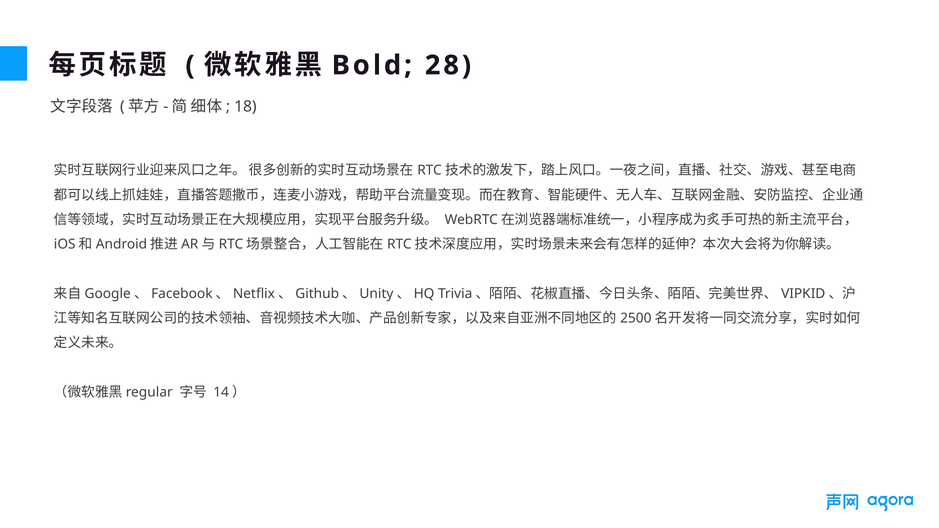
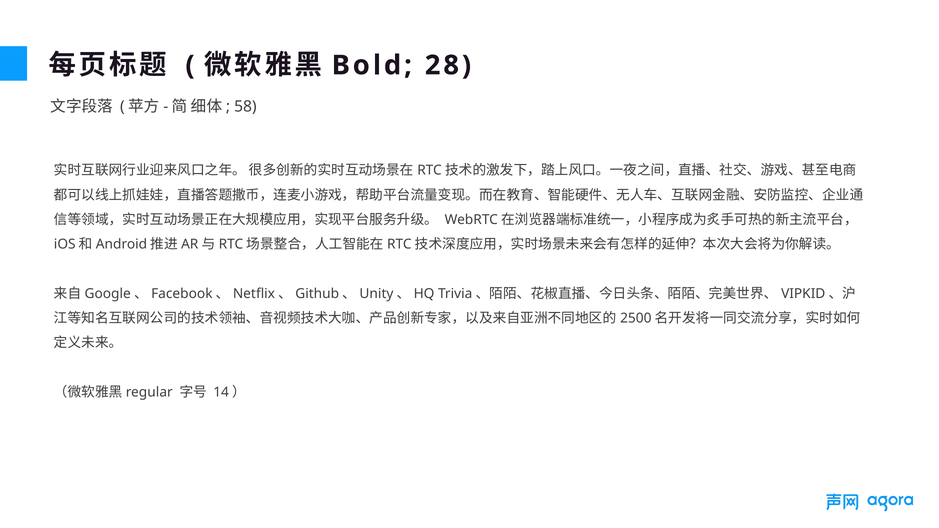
18: 18 -> 58 (245, 106)
